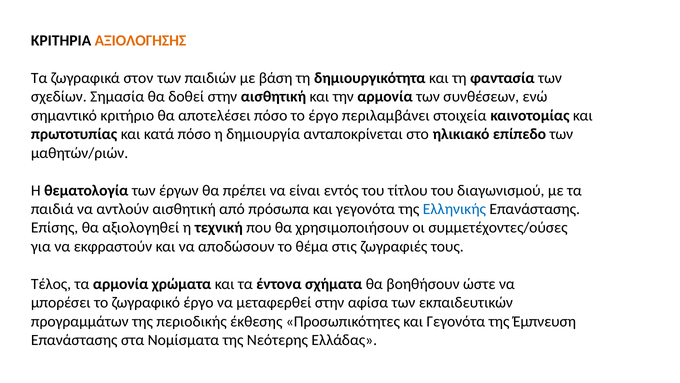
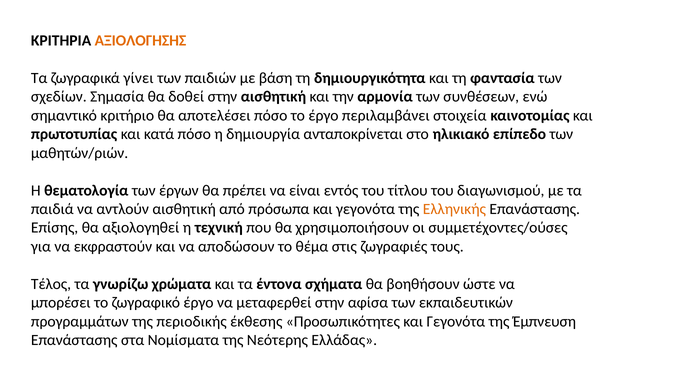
στον: στον -> γίνει (138, 78)
Ελληνικής colour: blue -> orange (454, 209)
τα αρμονία: αρμονία -> γνωρίζω (121, 284)
